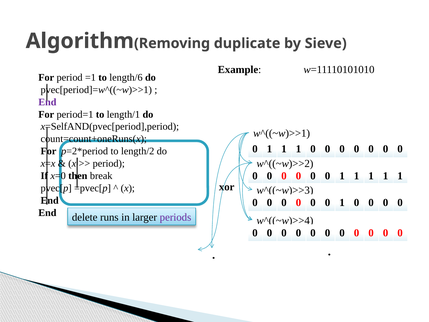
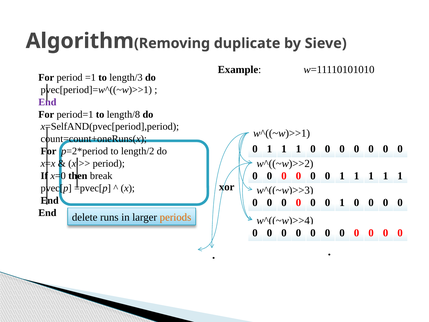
length/6: length/6 -> length/3 (126, 77)
length/1: length/1 -> length/8 (123, 114)
periods colour: purple -> orange (175, 217)
